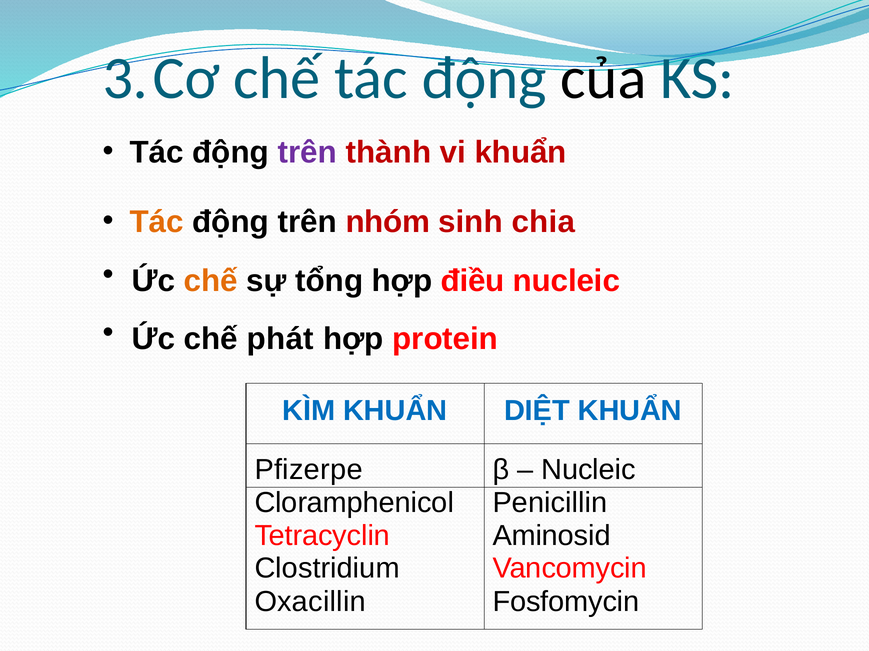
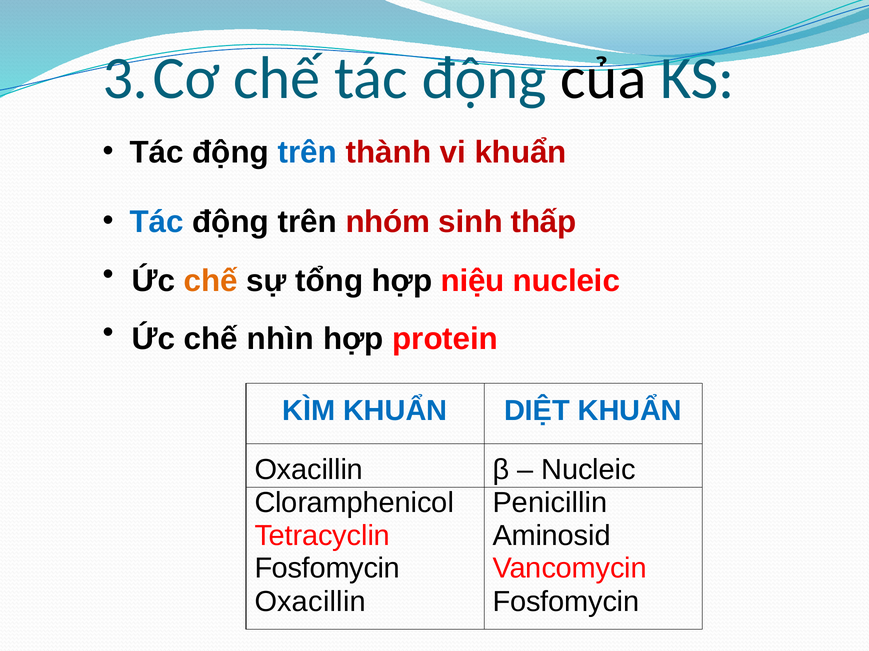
trên colour: purple -> blue (307, 153)
Tác colour: orange -> blue (157, 222)
chia: chia -> thấp (544, 222)
điều: điều -> niệu (473, 281)
phát: phát -> nhìn (280, 339)
Pfizerpe: Pfizerpe -> Oxacillin (309, 470)
Clostridium: Clostridium -> Fosfomycin (327, 569)
